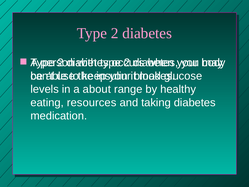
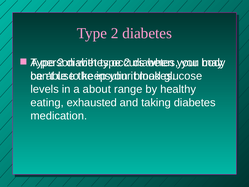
resources: resources -> exhausted (92, 102)
